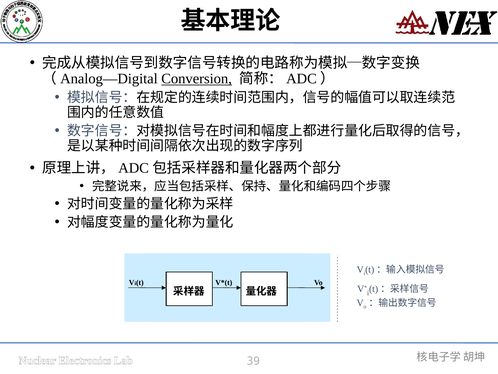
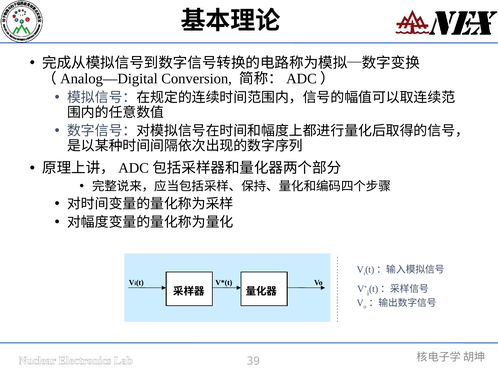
Conversion underline: present -> none (197, 79)
